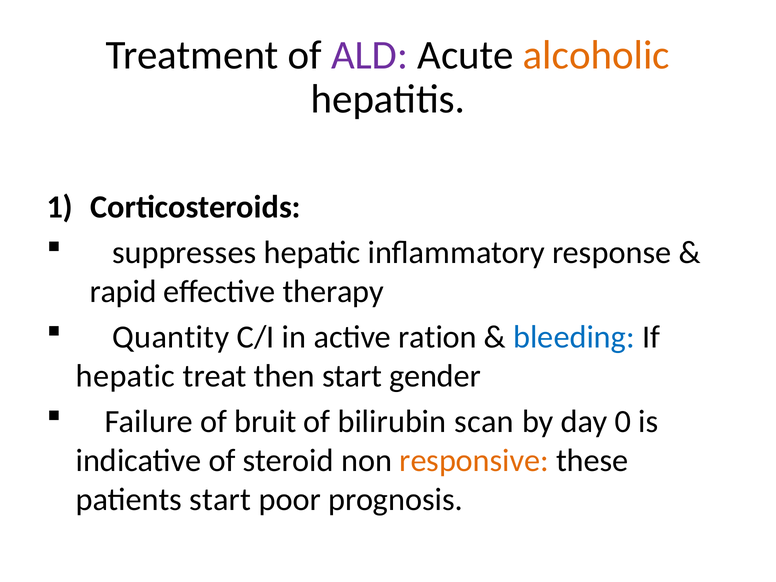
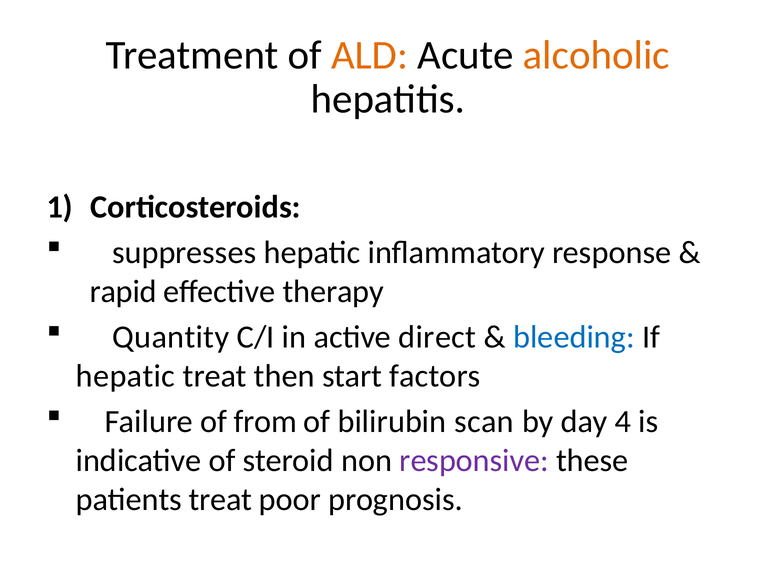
ALD colour: purple -> orange (370, 55)
ration: ration -> direct (437, 337)
gender: gender -> factors (435, 376)
bruit: bruit -> from (265, 422)
0: 0 -> 4 (623, 422)
responsive colour: orange -> purple (474, 461)
patients start: start -> treat (220, 499)
